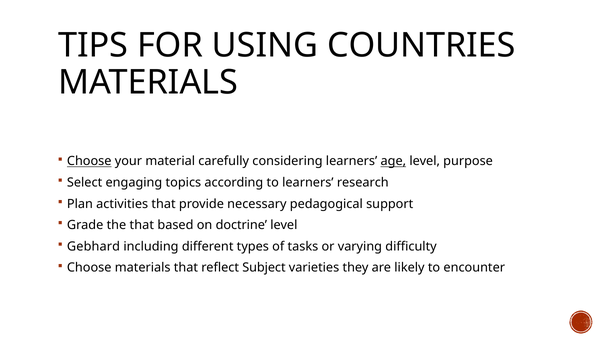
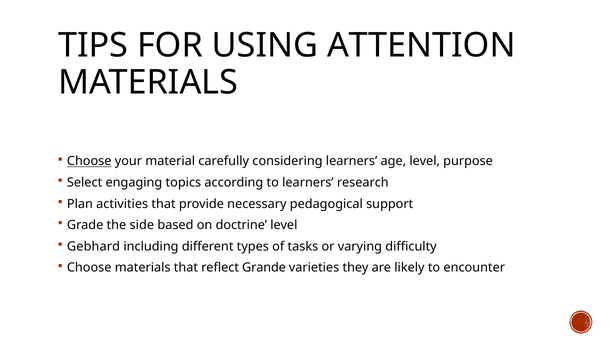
COUNTRIES: COUNTRIES -> ATTENTION (421, 46)
age underline: present -> none (393, 162)
the that: that -> side (142, 225)
Subject: Subject -> Grande (264, 268)
